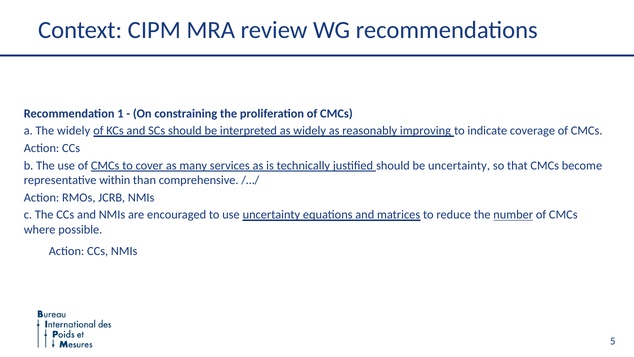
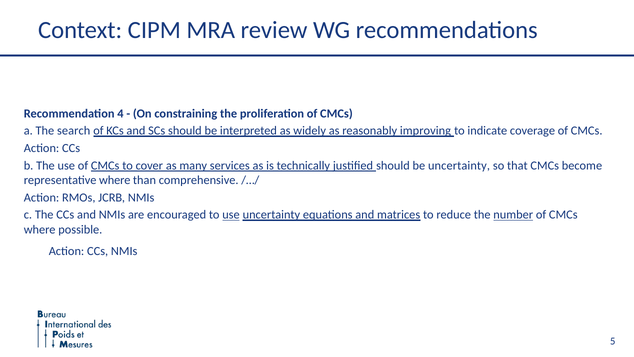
1: 1 -> 4 (120, 113)
The widely: widely -> search (74, 131)
representative within: within -> where (115, 180)
use underline: none -> present (231, 215)
